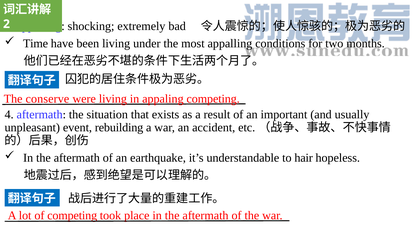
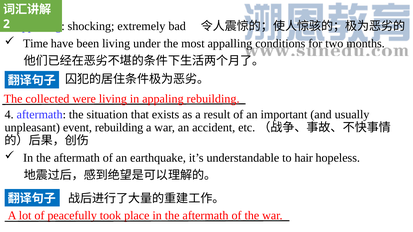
conserve: conserve -> collected (47, 99)
appaling competing: competing -> rebuilding (213, 99)
of competing: competing -> peacefully (72, 216)
